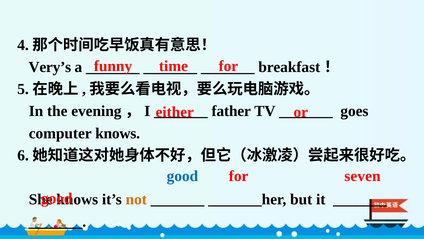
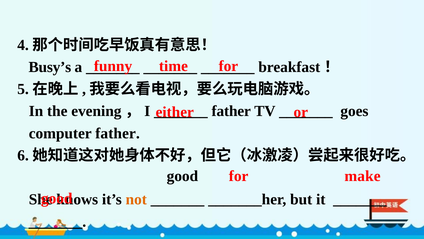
Very’s: Very’s -> Busy’s (50, 67)
computer knows: knows -> father (118, 133)
good colour: blue -> black (182, 176)
seven: seven -> make (362, 176)
